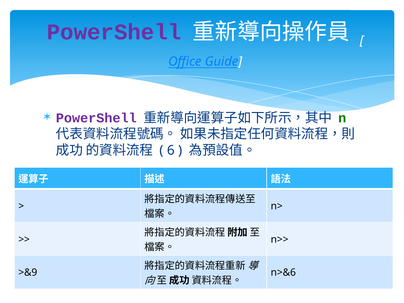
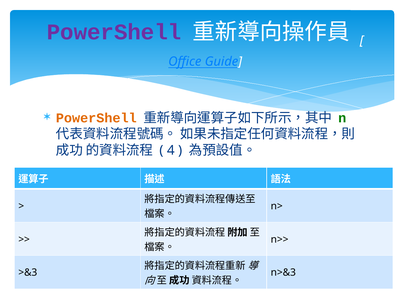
PowerShell colour: purple -> orange (96, 118)
6: 6 -> 4 (171, 150)
>&9: >&9 -> >&3 (28, 273)
n>&6: n>&6 -> n>&3 (283, 273)
